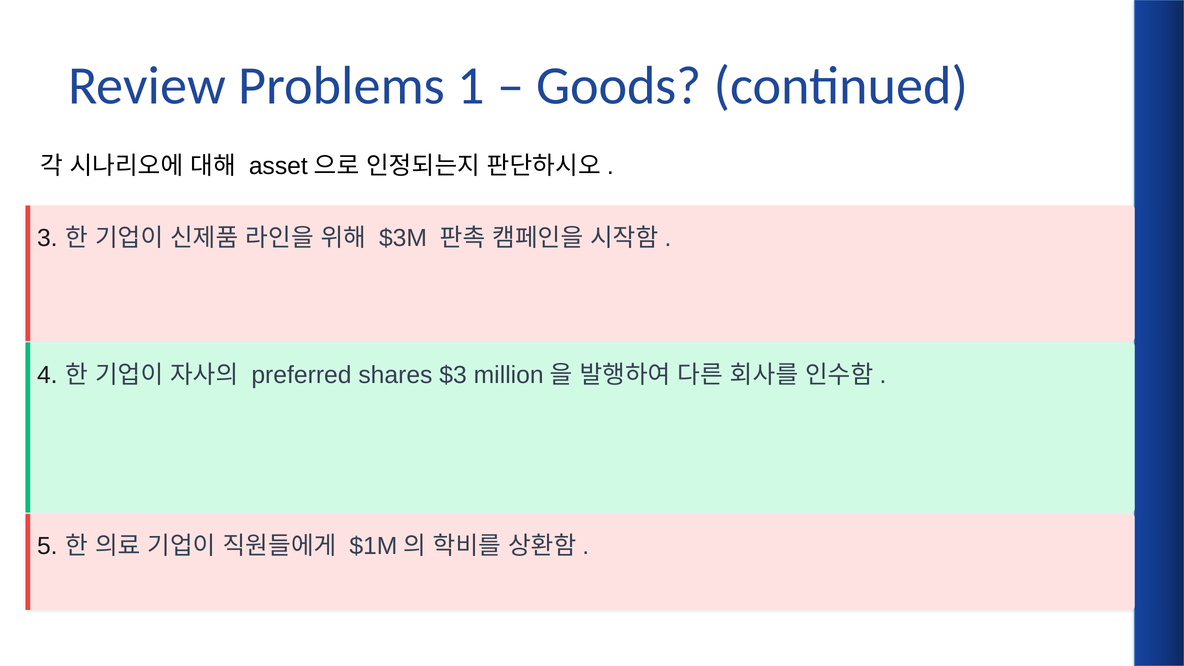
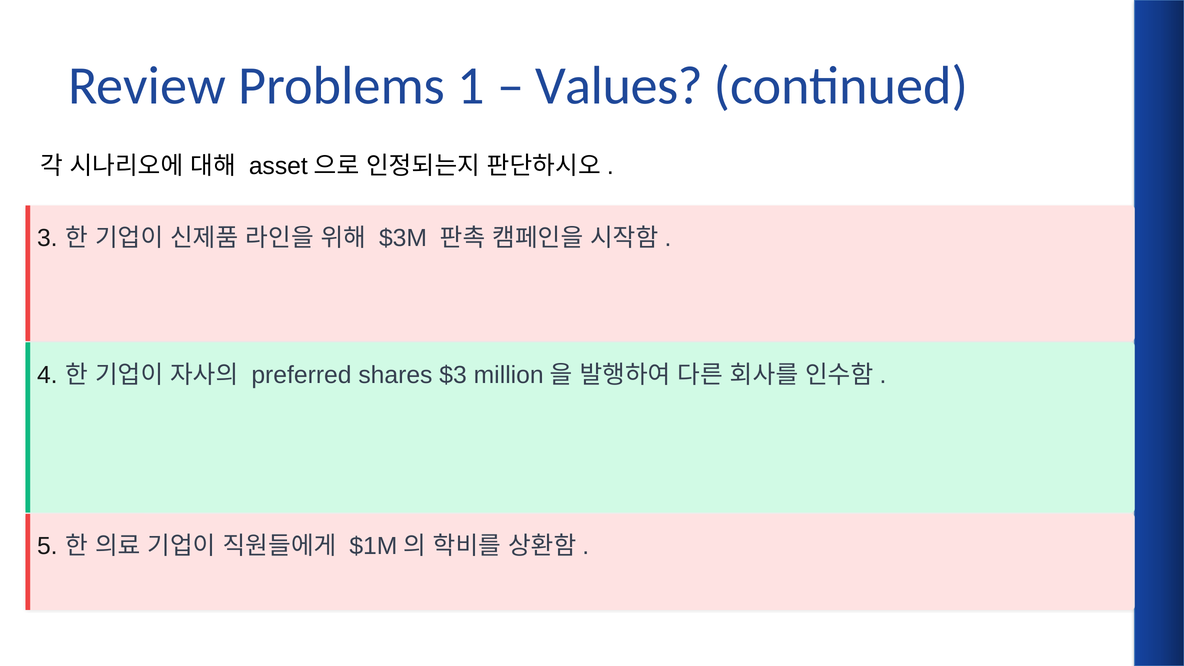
Goods: Goods -> Values (619, 86)
